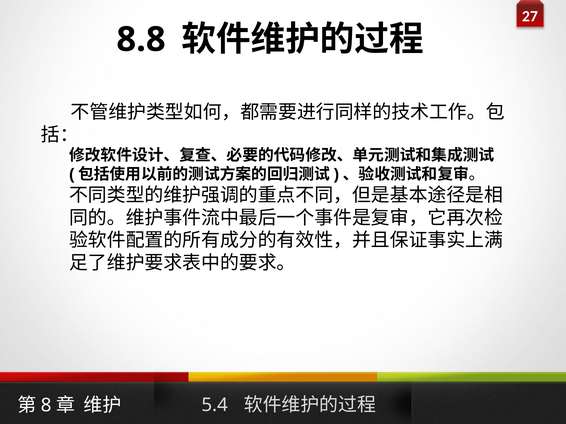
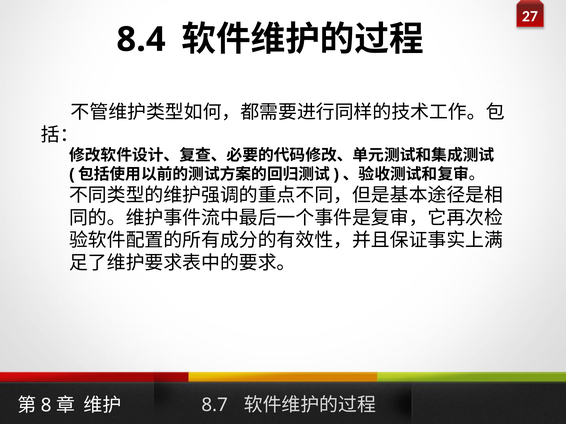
8.8: 8.8 -> 8.4 (141, 40)
5.4: 5.4 -> 8.7 (215, 405)
